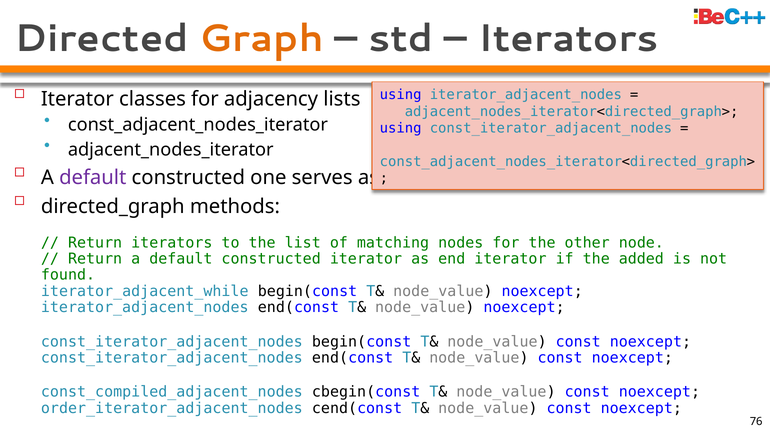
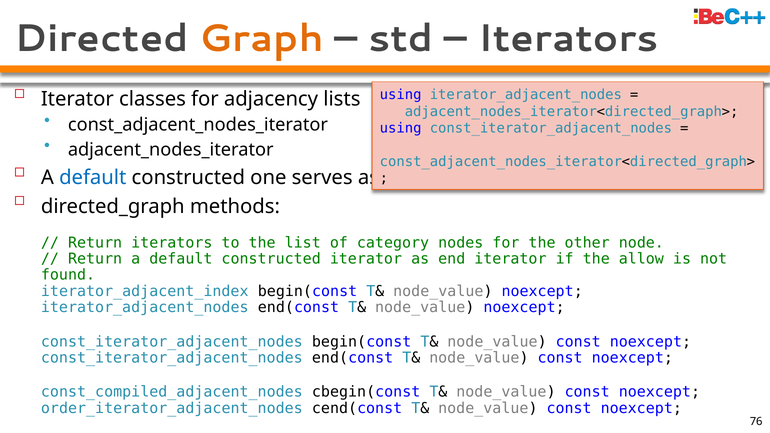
default colour: purple -> blue (93, 178)
matching: matching -> category (393, 243)
added: added -> allow (641, 259)
iterator_adjacent_while: iterator_adjacent_while -> iterator_adjacent_index (145, 291)
